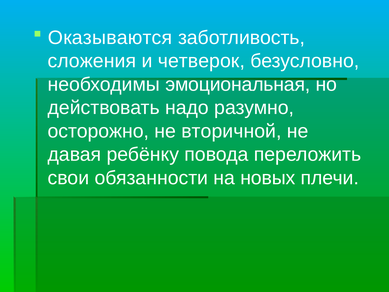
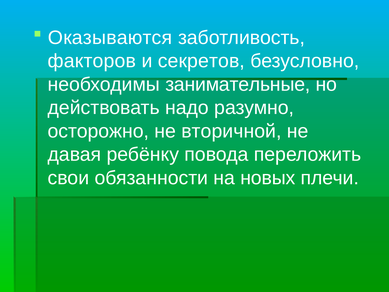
сложения: сложения -> факторов (92, 61)
четверок: четверок -> секретов (201, 61)
эмоциональная: эмоциональная -> занимательные (238, 84)
